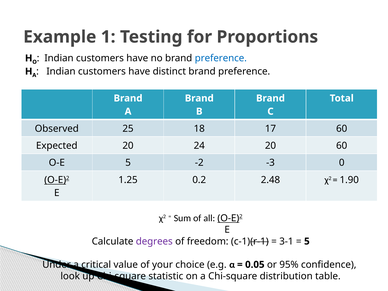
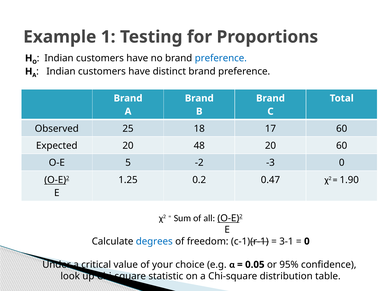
24: 24 -> 48 (199, 146)
2.48: 2.48 -> 0.47 (270, 180)
degrees colour: purple -> blue (154, 241)
5: 5 -> 0 (307, 241)
